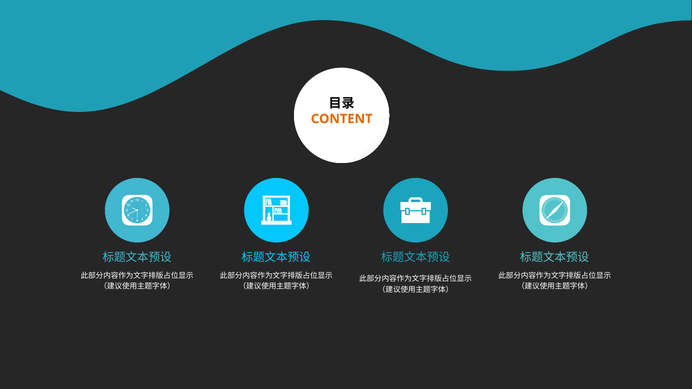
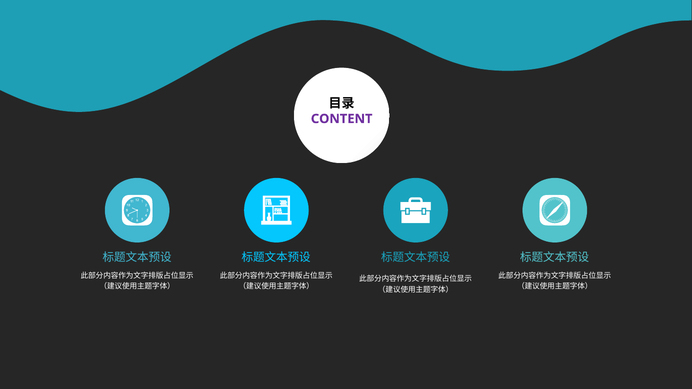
CONTENT colour: orange -> purple (342, 119)
